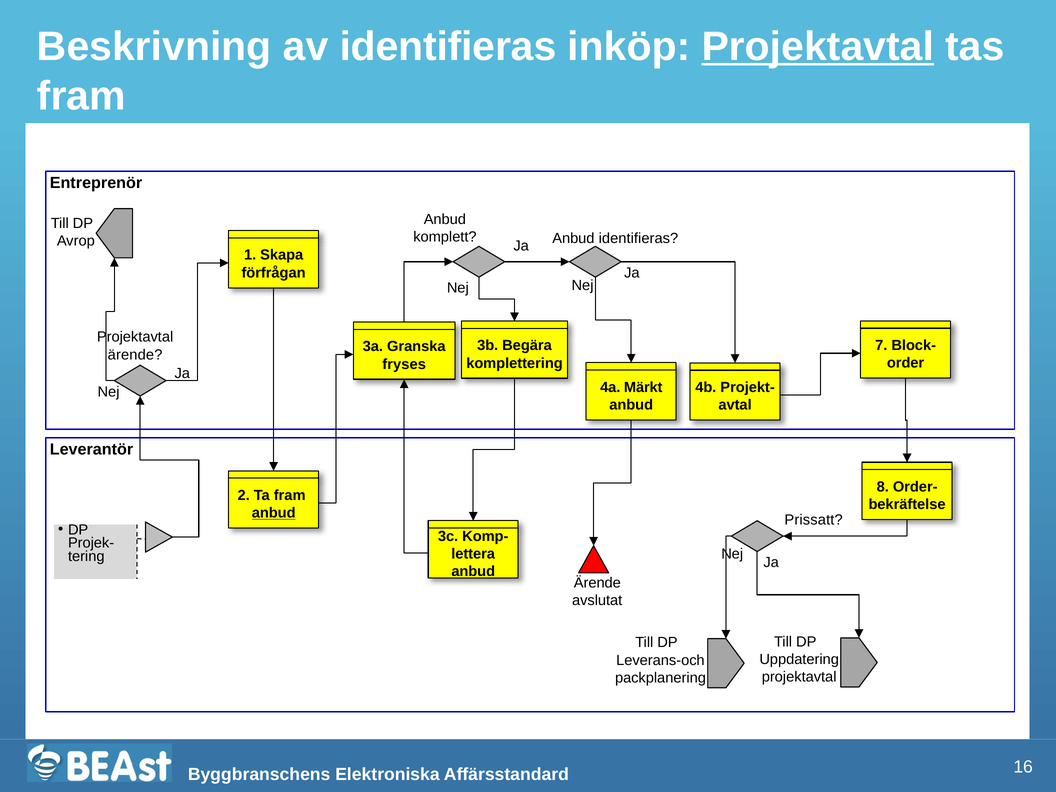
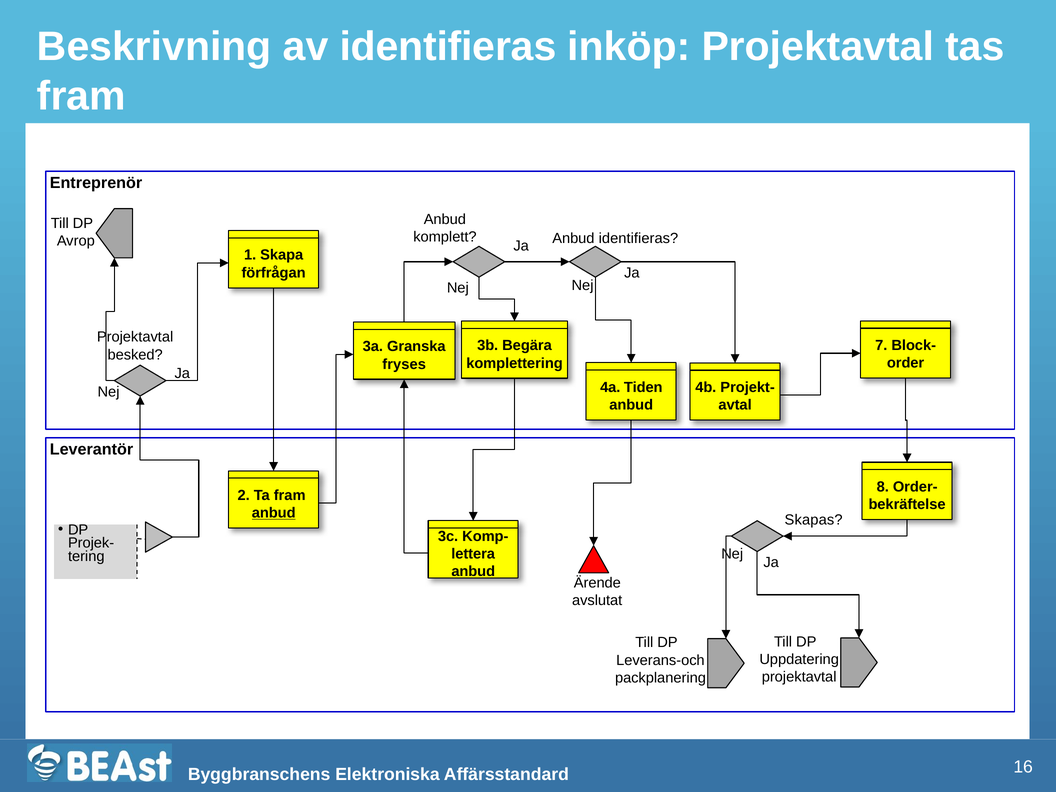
Projektavtal underline: present -> none (818, 47)
ärende: ärende -> besked (135, 355)
Märkt: Märkt -> Tiden (643, 387)
Prissatt: Prissatt -> Skapas (814, 520)
